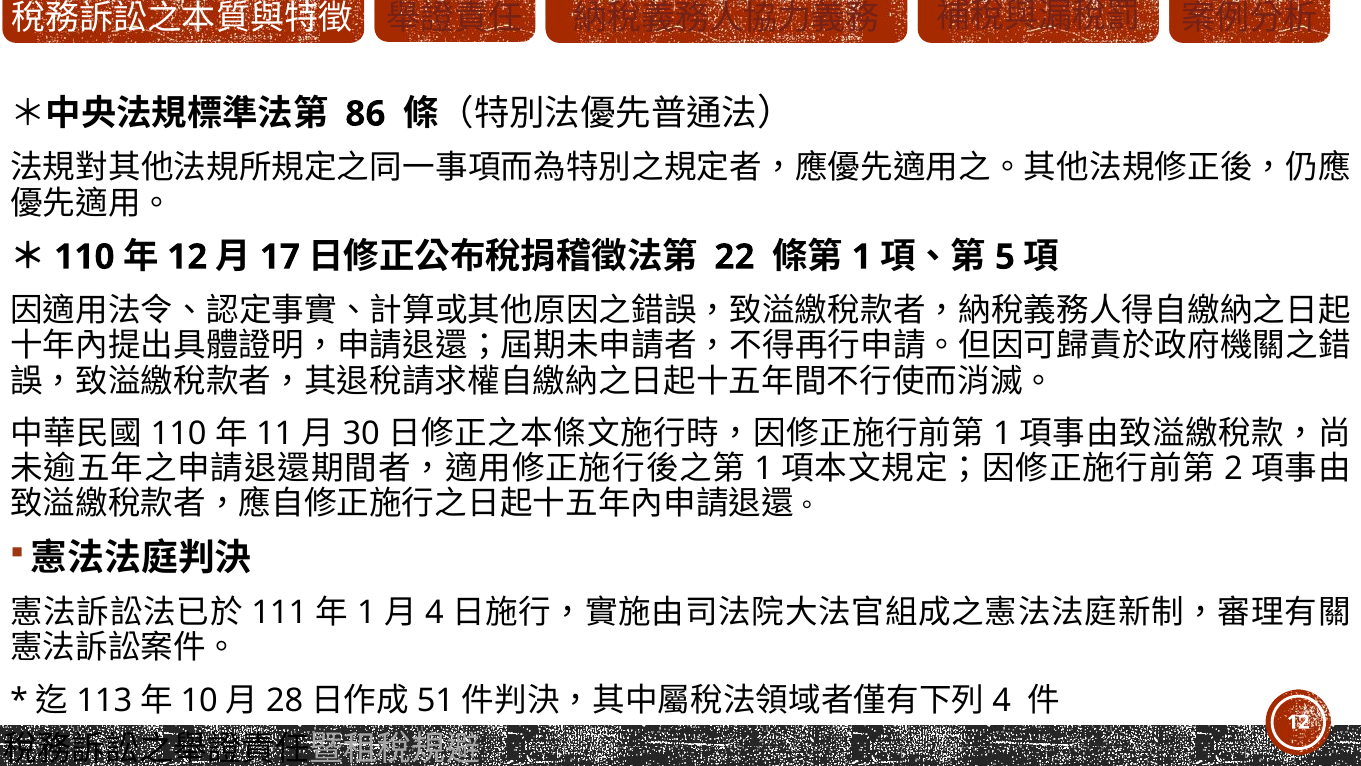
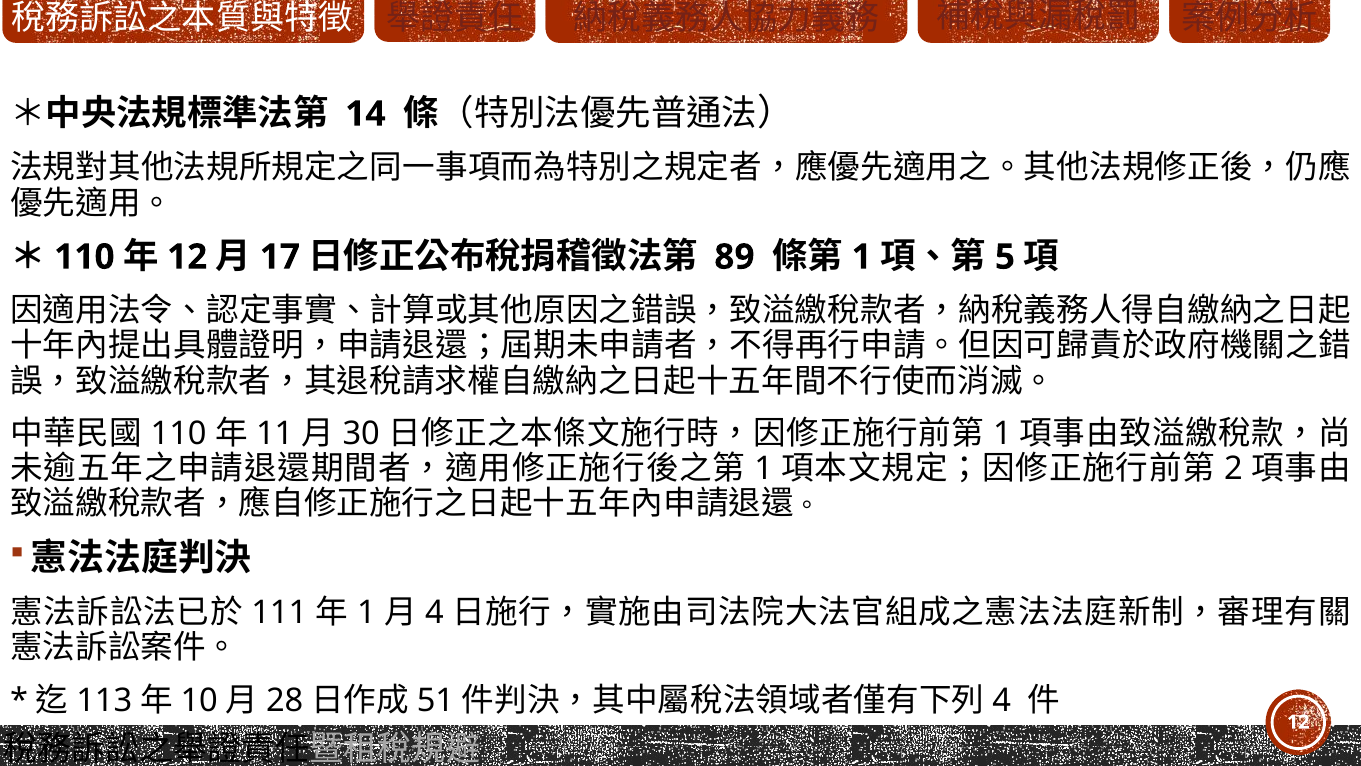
86: 86 -> 14 (365, 114)
22: 22 -> 89 (734, 257)
